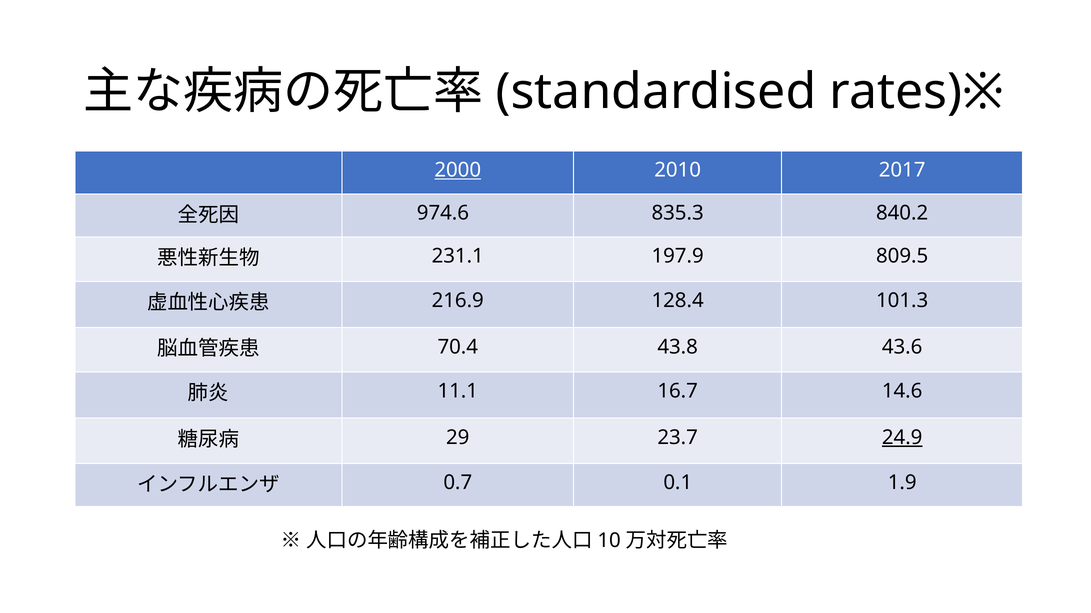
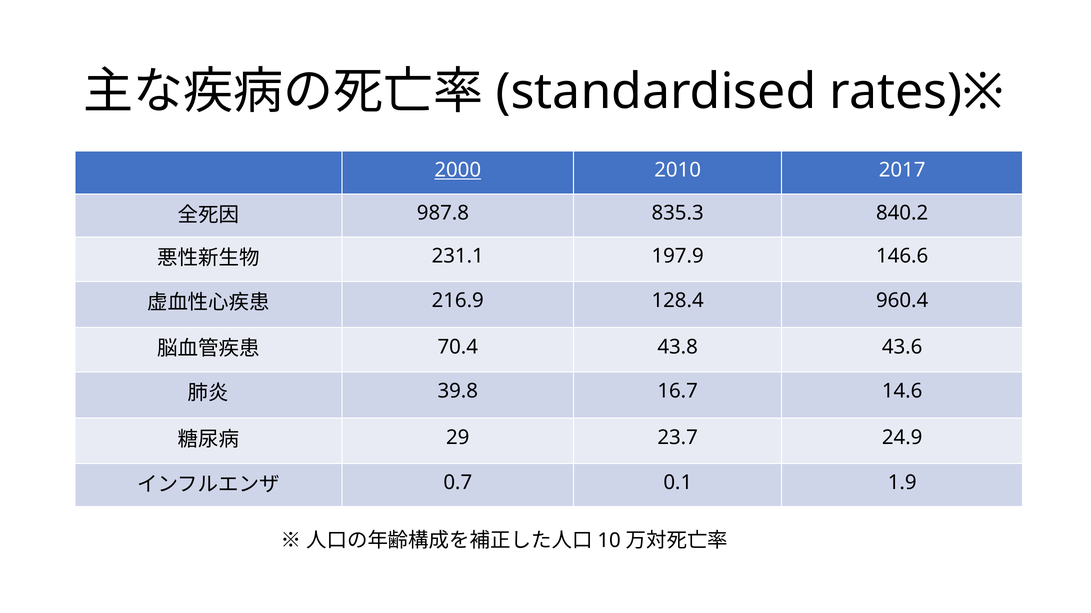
974.6: 974.6 -> 987.8 (443, 213)
809.5: 809.5 -> 146.6 (902, 256)
101.3: 101.3 -> 960.4 (902, 301)
11.1: 11.1 -> 39.8 (458, 391)
24.9 underline: present -> none (902, 438)
